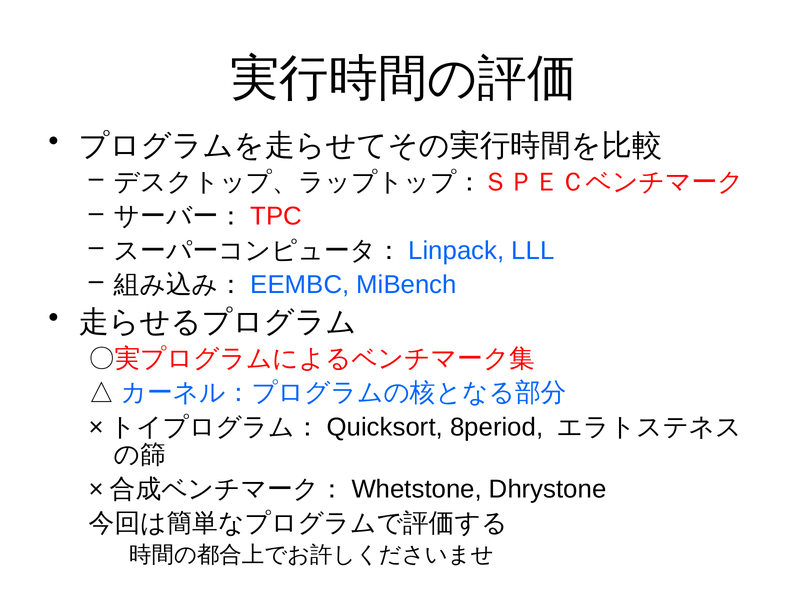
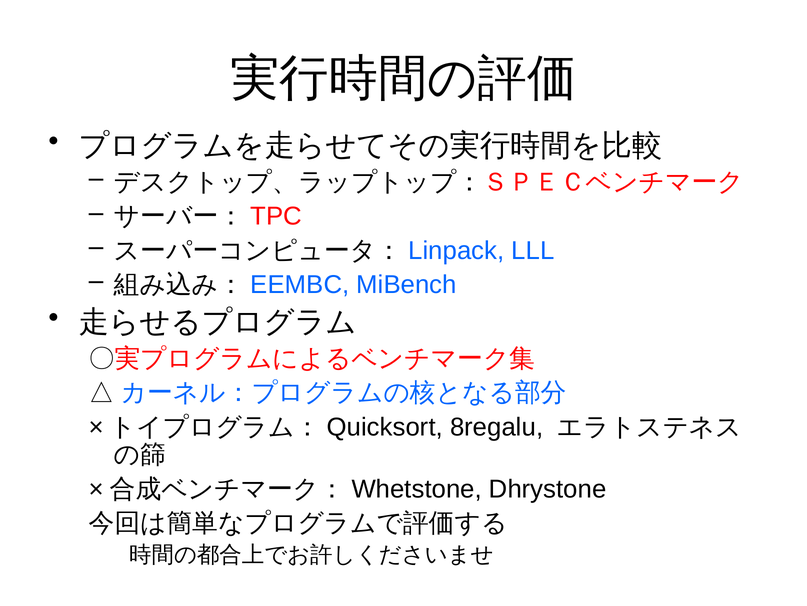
8period: 8period -> 8regalu (497, 427)
